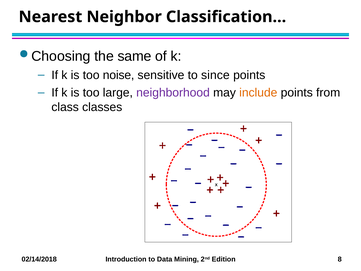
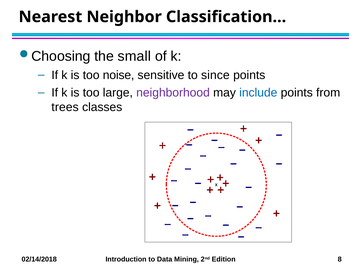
same: same -> small (134, 56)
include colour: orange -> blue (258, 93)
class: class -> trees (65, 107)
